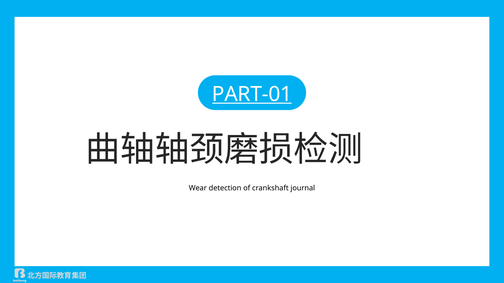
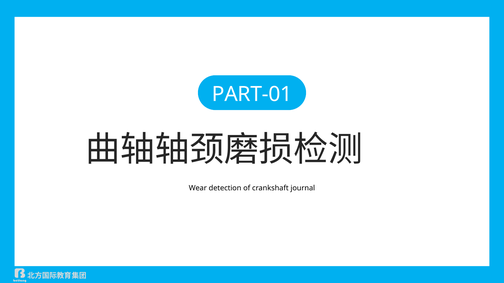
PART-01 underline: present -> none (252, 94)
